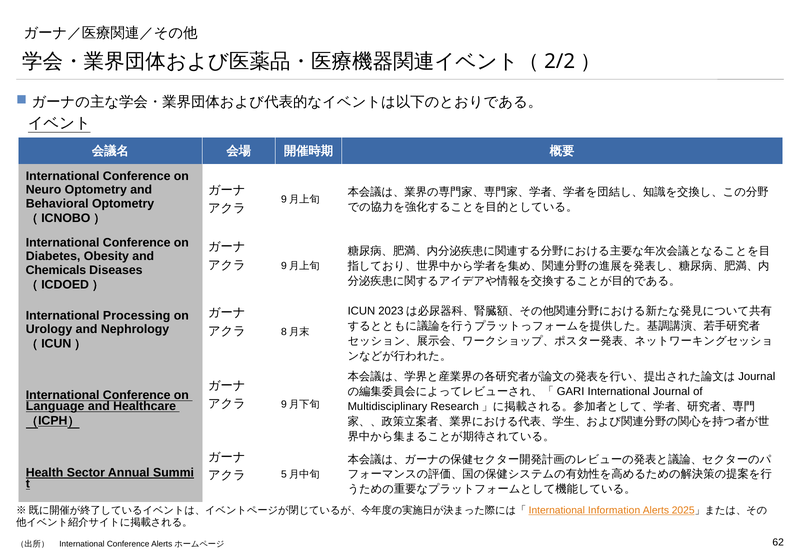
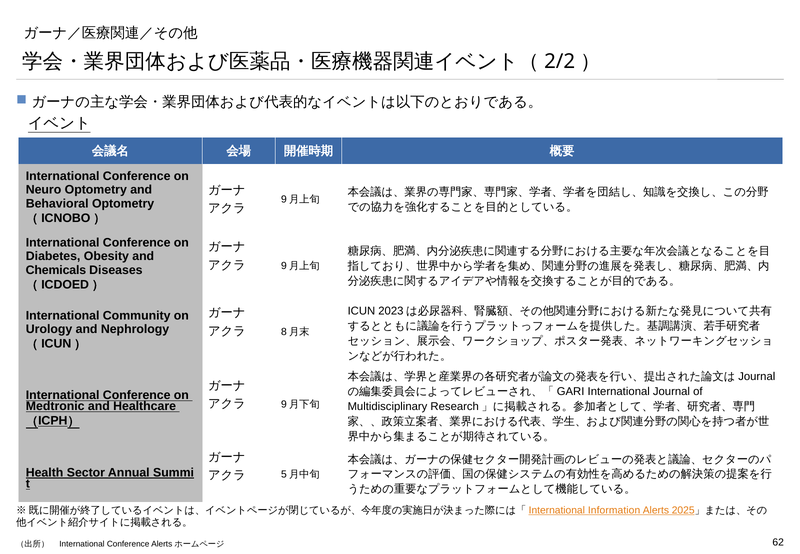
Processing: Processing -> Community (137, 316)
Language: Language -> Medtronic (55, 406)
